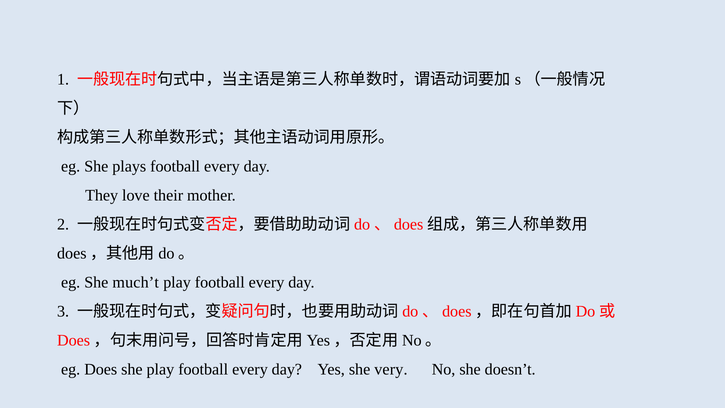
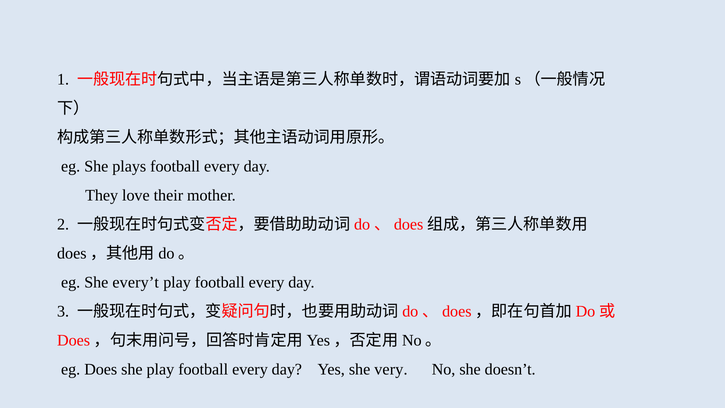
much’t: much’t -> every’t (136, 282)
